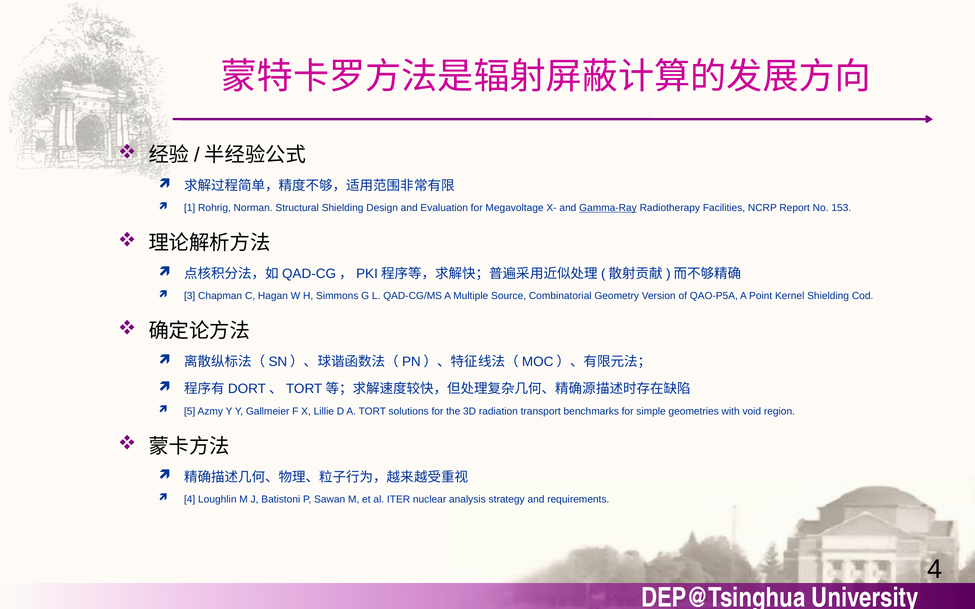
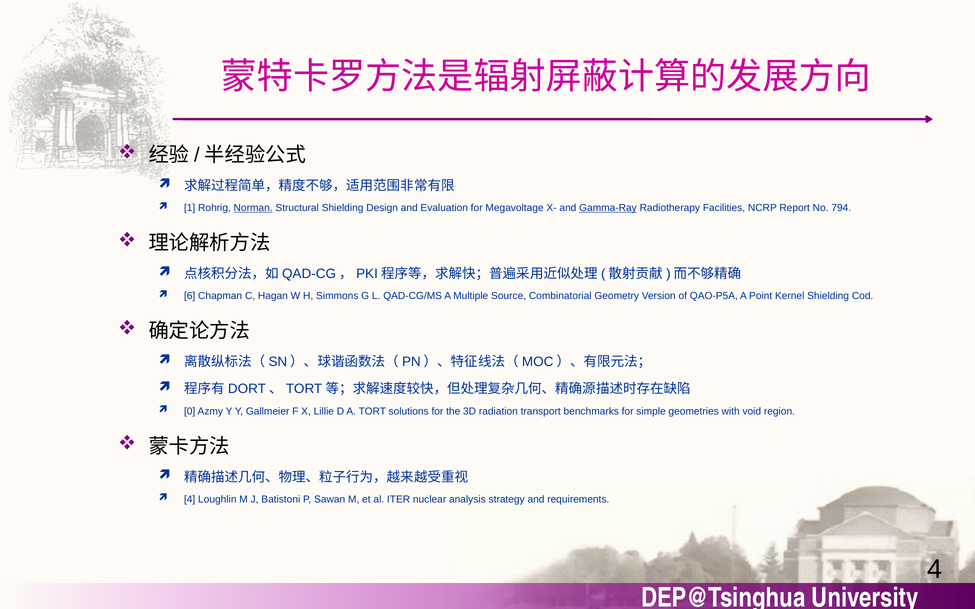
Norman underline: none -> present (253, 208)
153: 153 -> 794 (841, 208)
3: 3 -> 6 (190, 296)
5: 5 -> 0 (190, 411)
